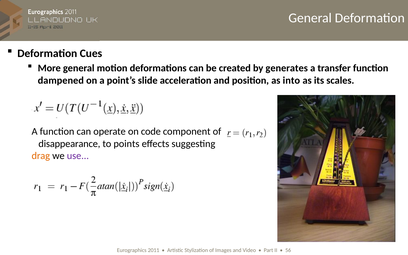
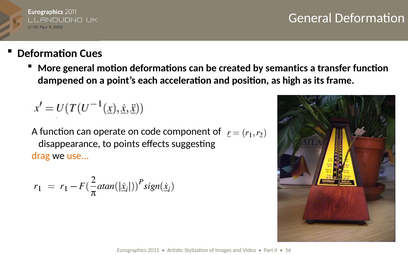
generates: generates -> semantics (287, 68)
slide: slide -> each (148, 80)
into: into -> high (291, 80)
scales: scales -> frame (340, 80)
use colour: purple -> orange (78, 156)
